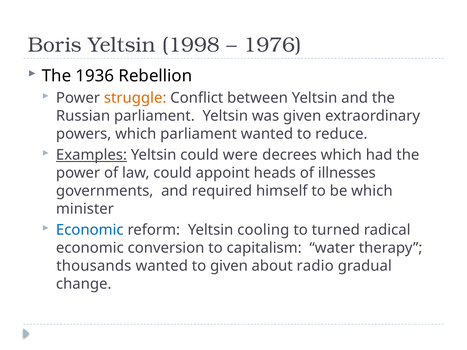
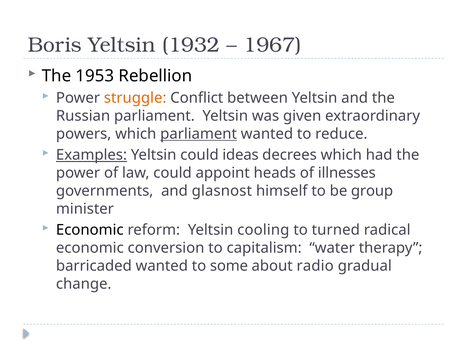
1998: 1998 -> 1932 (191, 45)
1976: 1976 -> 1967 (272, 45)
1936: 1936 -> 1953 (95, 76)
parliament underline: none -> present (199, 134)
were: were -> ideas (241, 155)
required: required -> glasnost (222, 191)
be which: which -> group (372, 191)
Economic colour: blue -> black (90, 230)
thousands: thousands -> barricaded (94, 266)
to given: given -> some (229, 266)
